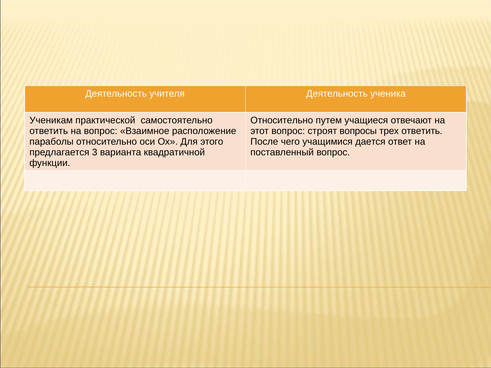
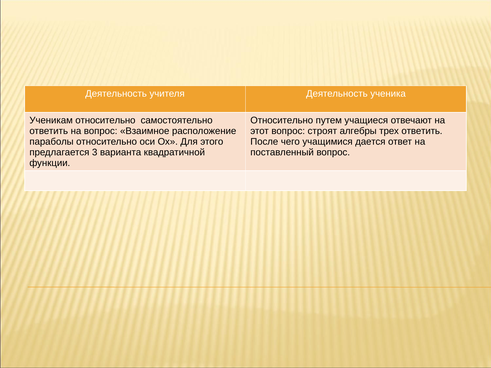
Ученикам практической: практической -> относительно (105, 120)
вопросы: вопросы -> алгебры (358, 131)
